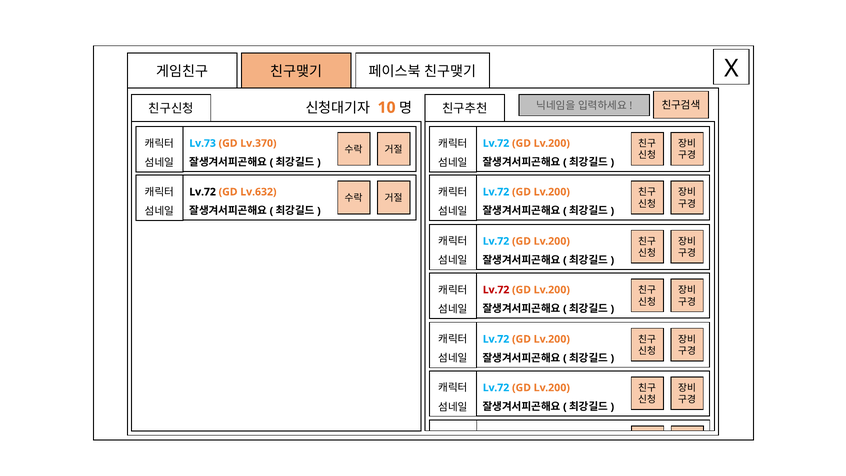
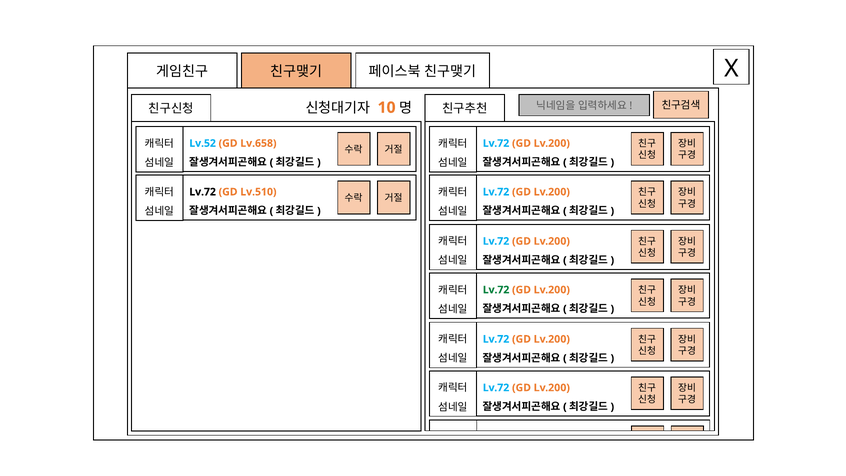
Lv.73: Lv.73 -> Lv.52 (203, 143)
Lv.370: Lv.370 -> Lv.658 (258, 143)
Lv.632: Lv.632 -> Lv.510 (258, 192)
Lv.72 colour: red -> green (496, 290)
